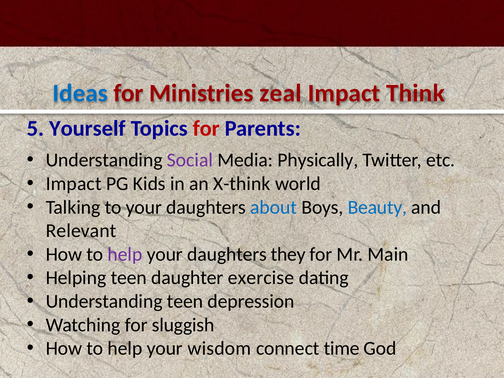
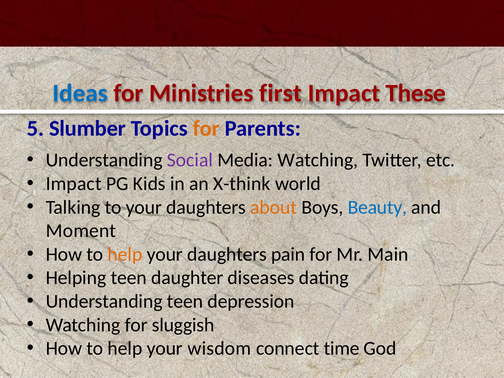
zeal: zeal -> first (281, 93)
Think: Think -> These (416, 93)
Yourself: Yourself -> Slumber (88, 128)
for colour: red -> orange (206, 128)
Media Physically: Physically -> Watching (318, 160)
about colour: blue -> orange (274, 207)
Relevant: Relevant -> Moment (81, 231)
help colour: purple -> orange (125, 254)
they: they -> pain (288, 254)
exercise: exercise -> diseases (261, 278)
